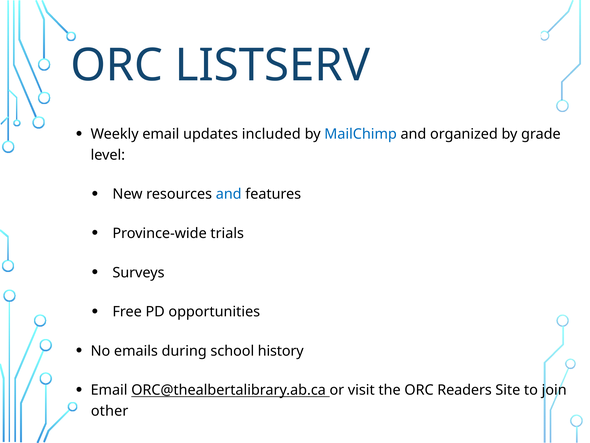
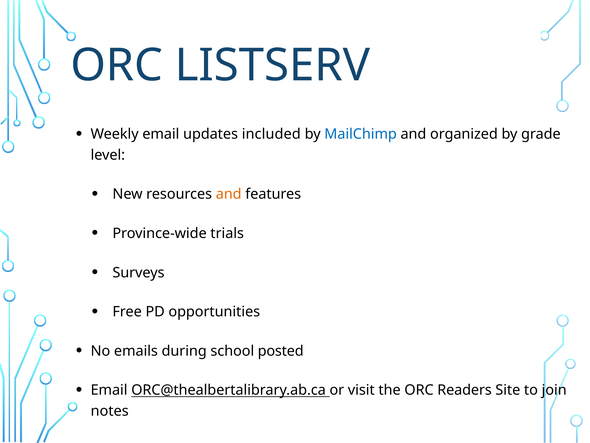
and colour: blue -> orange (229, 194)
history: history -> posted (281, 351)
other: other -> notes (110, 411)
